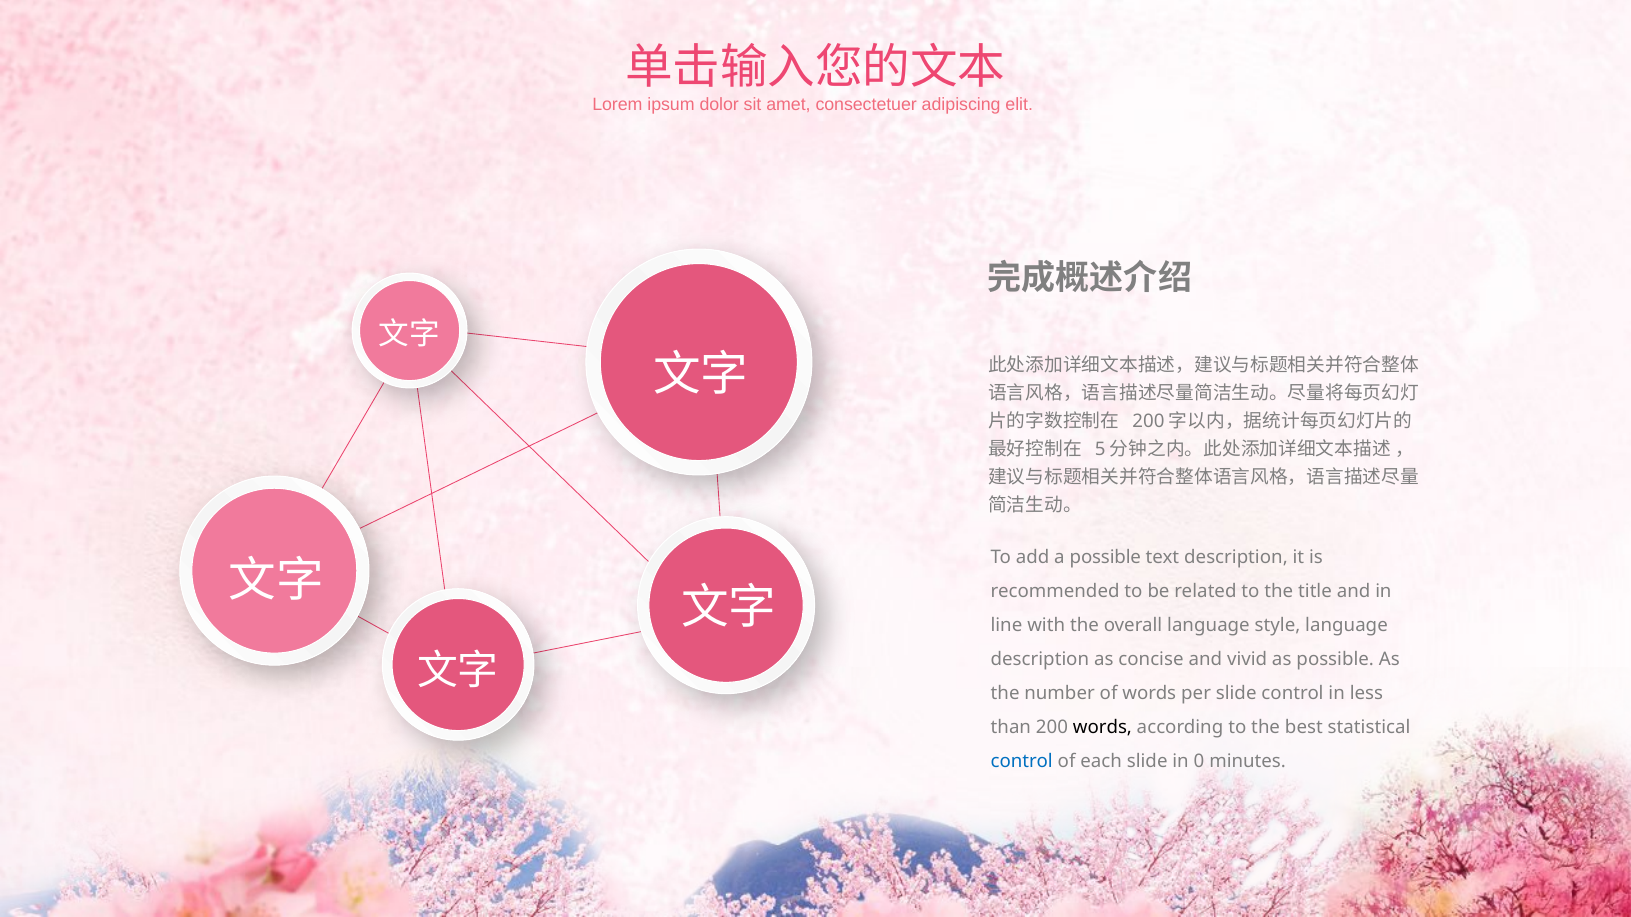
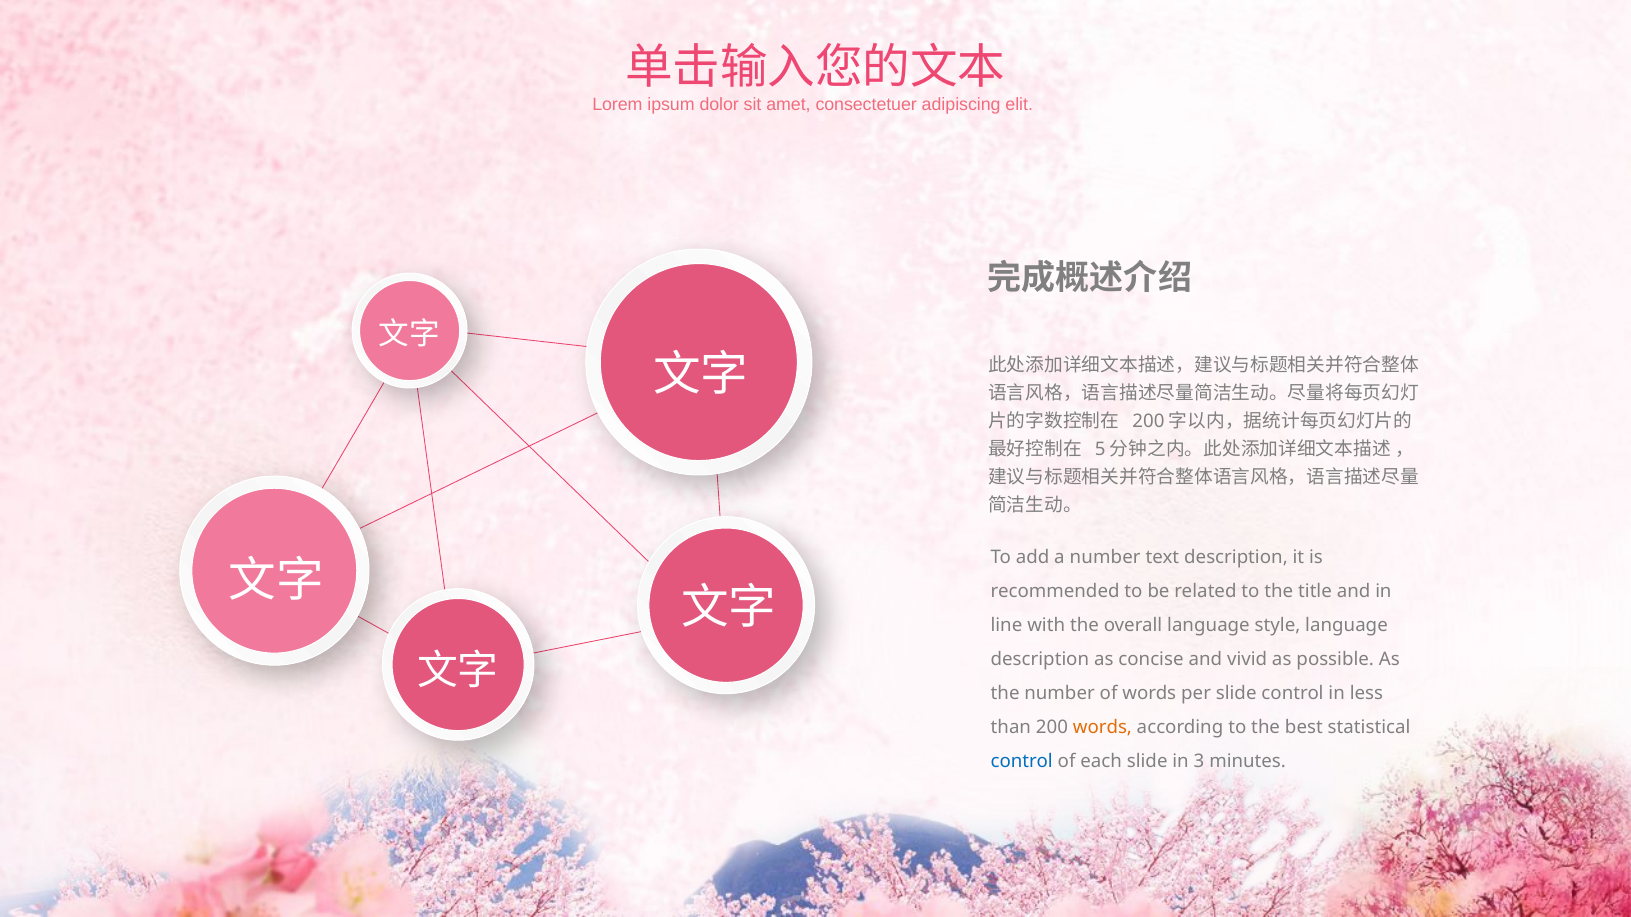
a possible: possible -> number (1105, 557)
words colour: black -> orange (1102, 727)
0: 0 -> 3 (1199, 761)
